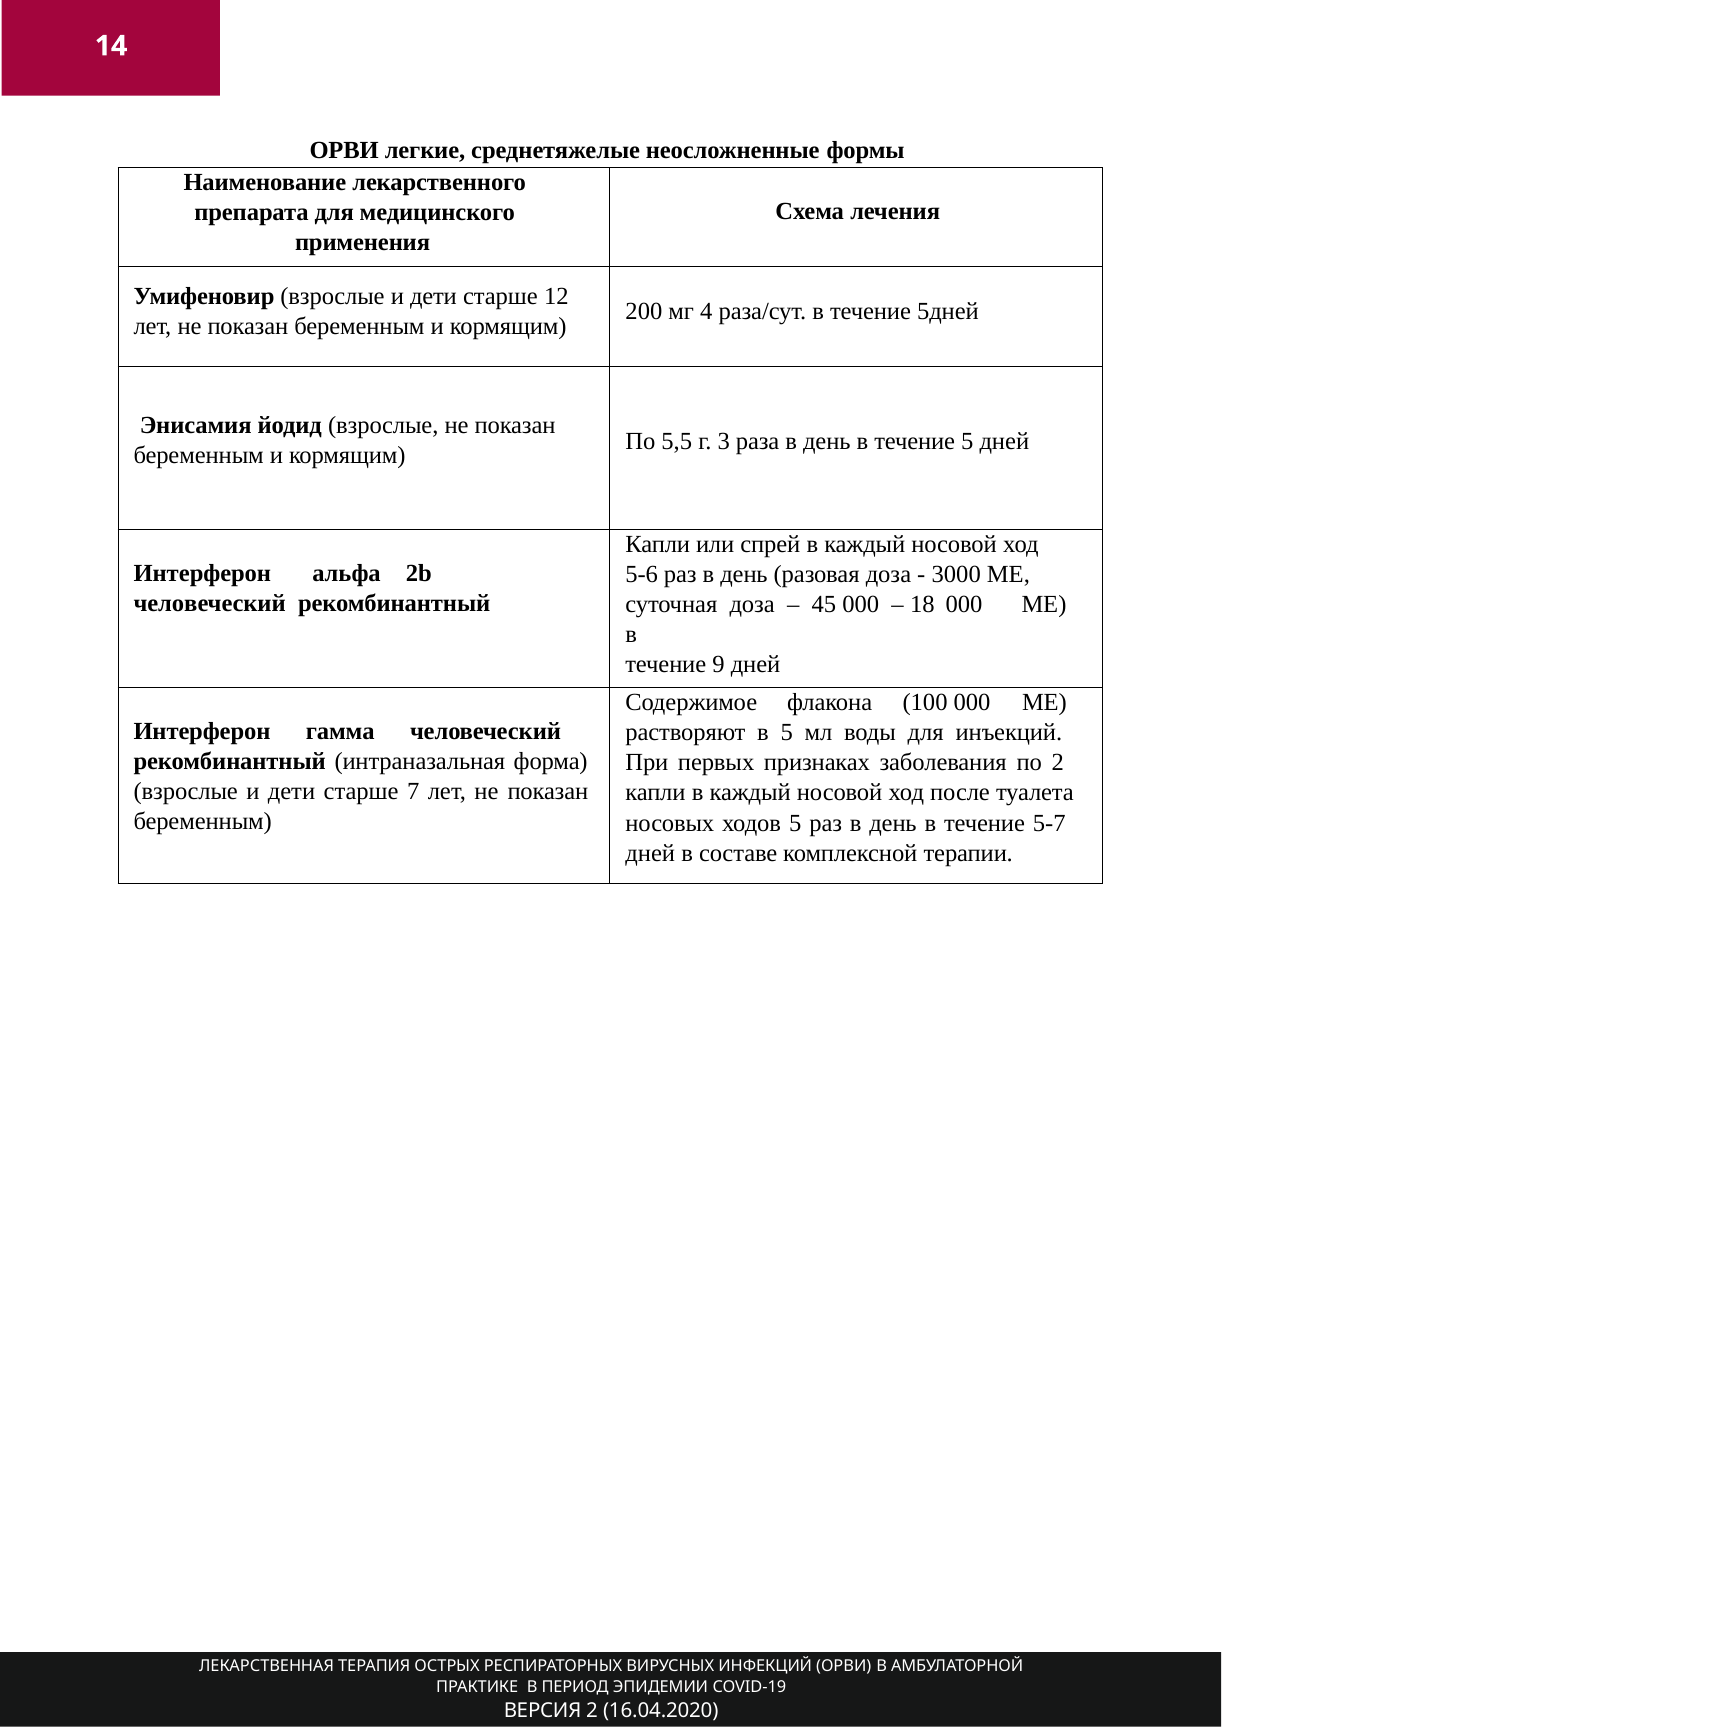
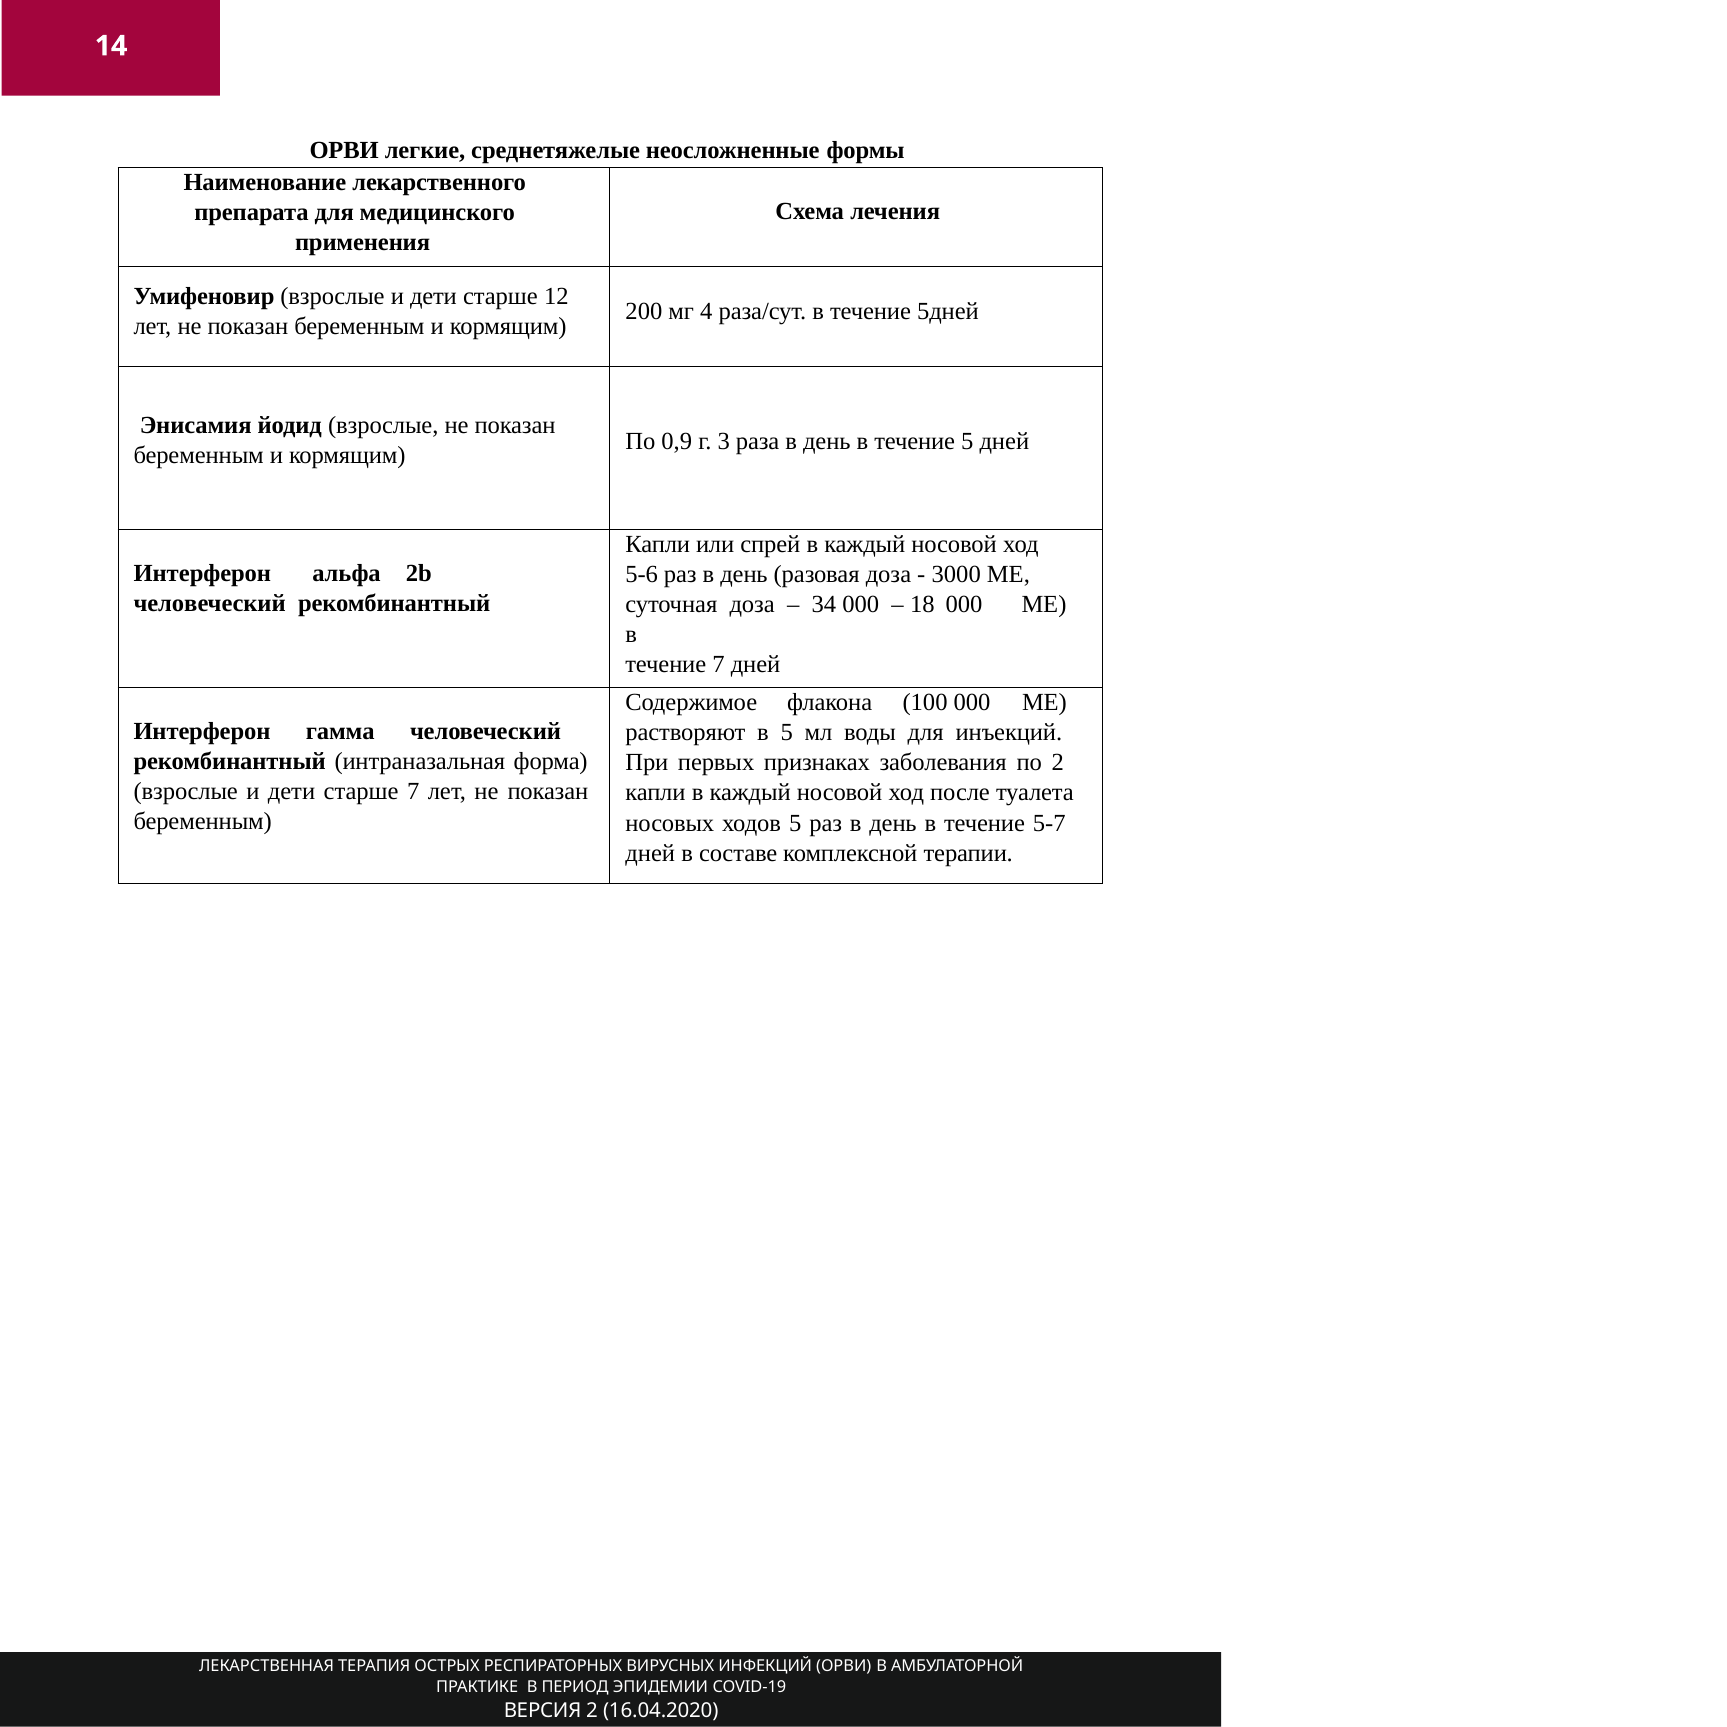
5,5: 5,5 -> 0,9 (677, 441)
45: 45 -> 34 (824, 605)
течение 9: 9 -> 7 (718, 665)
